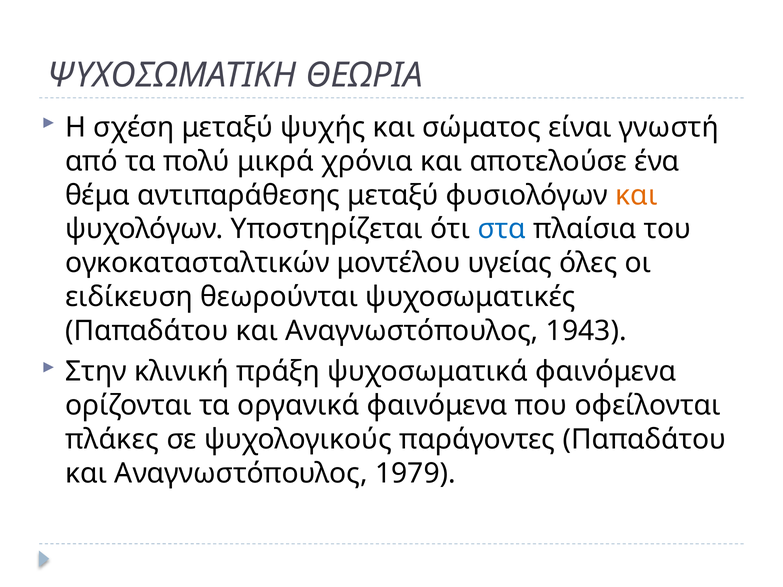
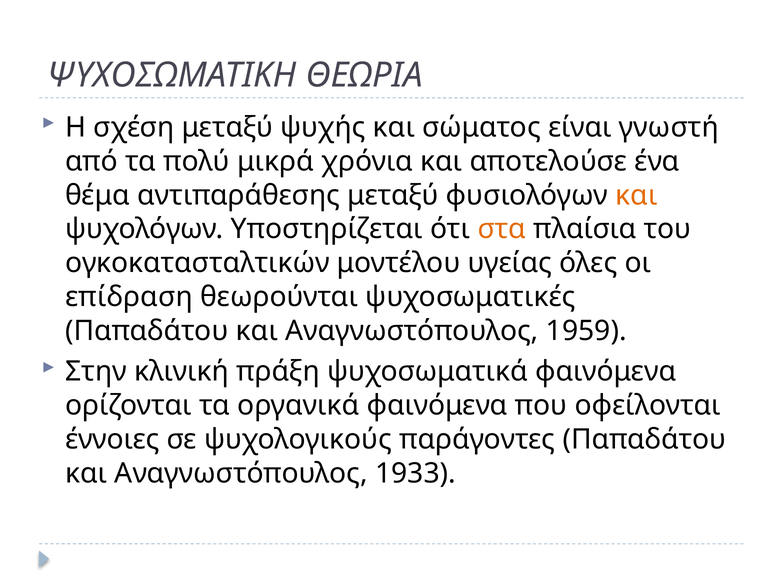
στα colour: blue -> orange (502, 229)
ειδίκευση: ειδίκευση -> επίδραση (129, 297)
1943: 1943 -> 1959 (586, 331)
πλάκες: πλάκες -> έννοιες (112, 440)
1979: 1979 -> 1933 (415, 474)
